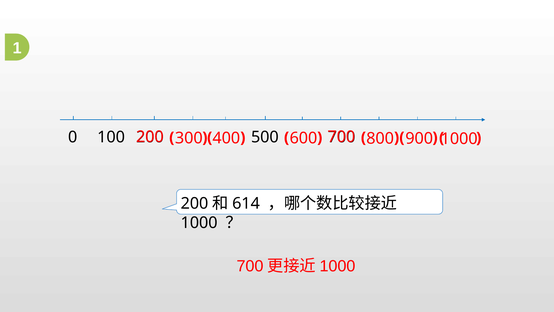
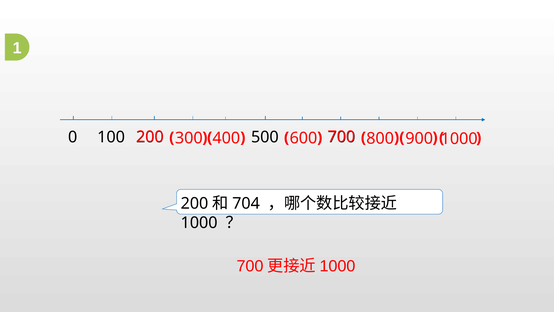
614: 614 -> 704 (246, 203)
